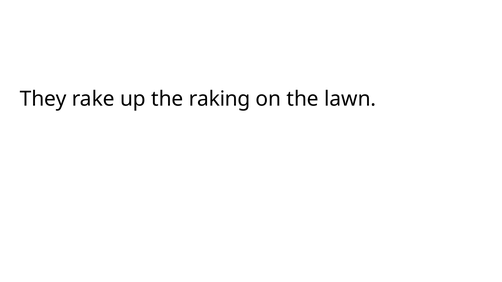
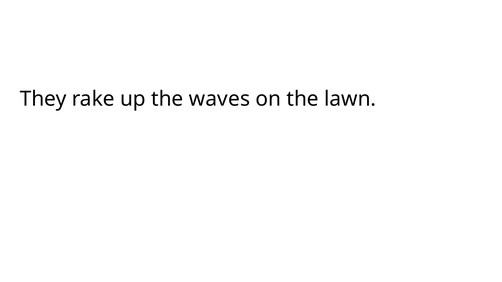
raking: raking -> waves (219, 99)
